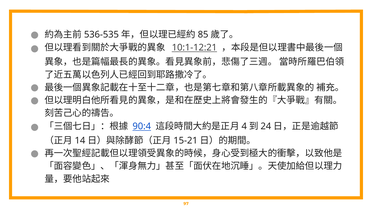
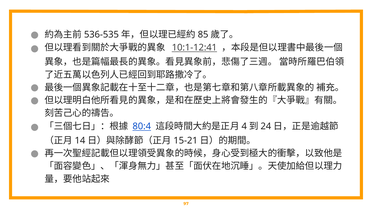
10:1-12:21: 10:1-12:21 -> 10:1-12:41 (194, 48)
90:4: 90:4 -> 80:4 (142, 126)
